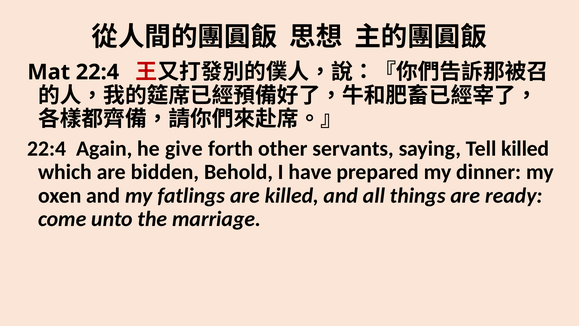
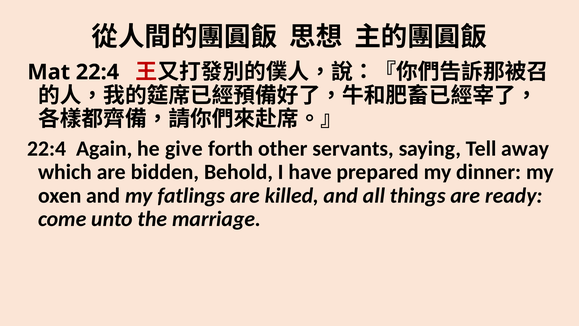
Tell killed: killed -> away (525, 148)
